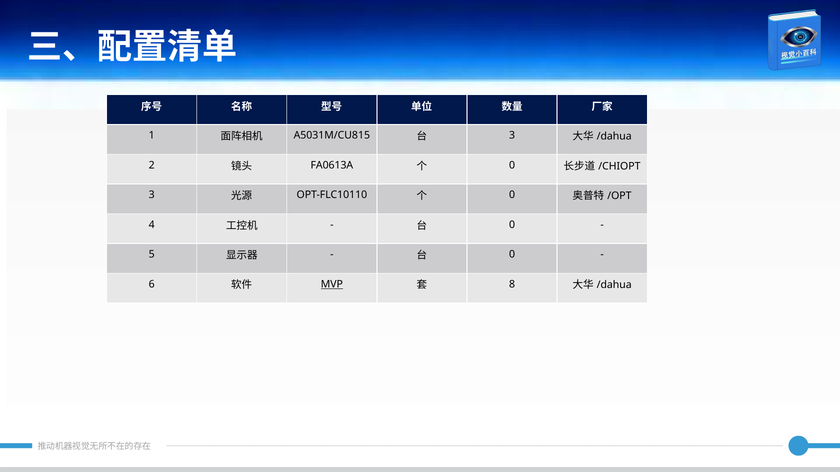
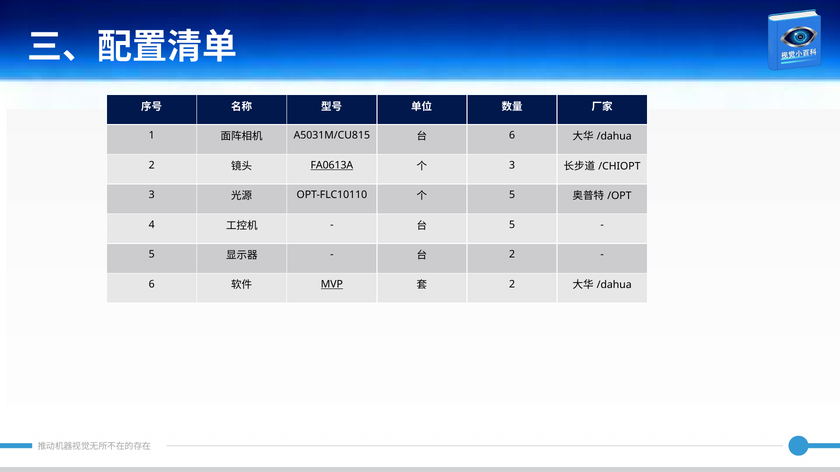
3: 3 -> 6 (512, 136)
FA0613A underline: none -> present (332, 165)
0: 0 -> 3 (512, 165)
0: 0 -> 5 (512, 195)
0: 0 -> 5 (512, 225)
0: 0 -> 2 (512, 255)
8: 8 -> 2 (512, 284)
